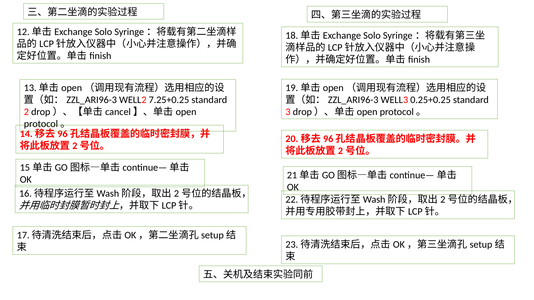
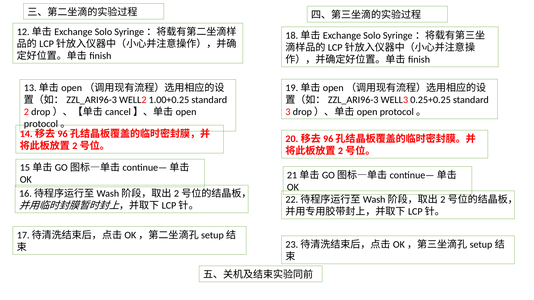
7.25+0.25: 7.25+0.25 -> 1.00+0.25 (169, 100)
